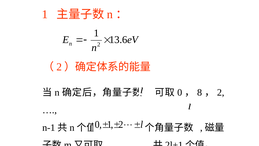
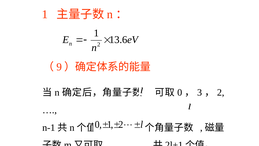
2: 2 -> 9 (59, 67)
8: 8 -> 3 (200, 92)
